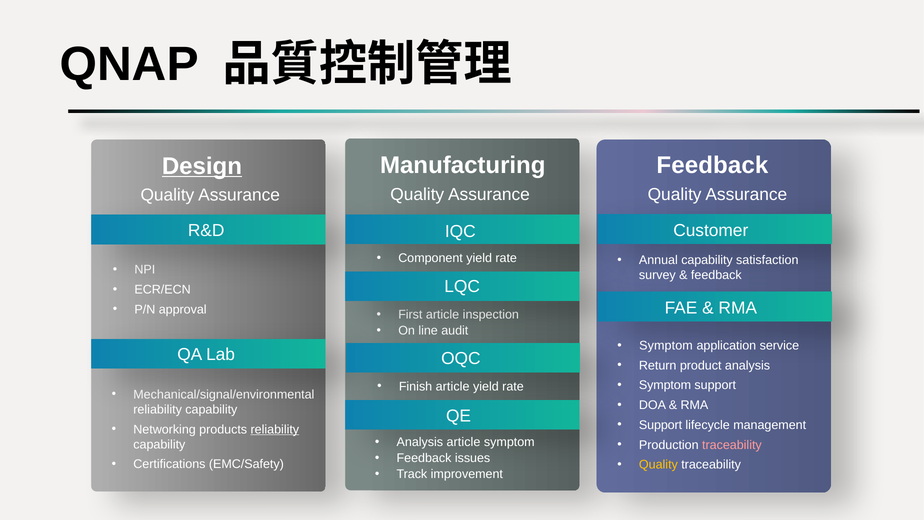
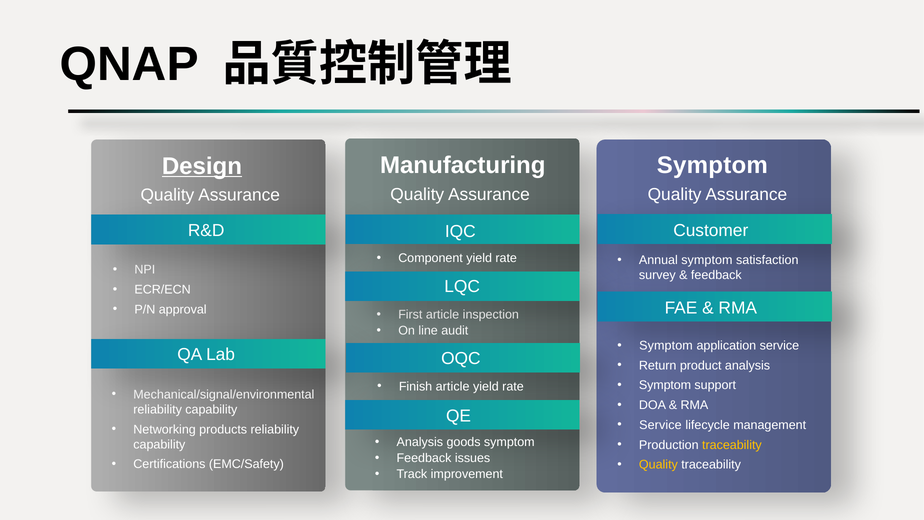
Feedback: Feedback -> Symptom (712, 165)
Annual capability: capability -> symptom (707, 260)
Support: Support -> Service (660, 425)
reliability underline: present -> none (275, 429)
Analysis article: article -> goods (464, 442)
traceability colour: pink -> yellow (732, 445)
